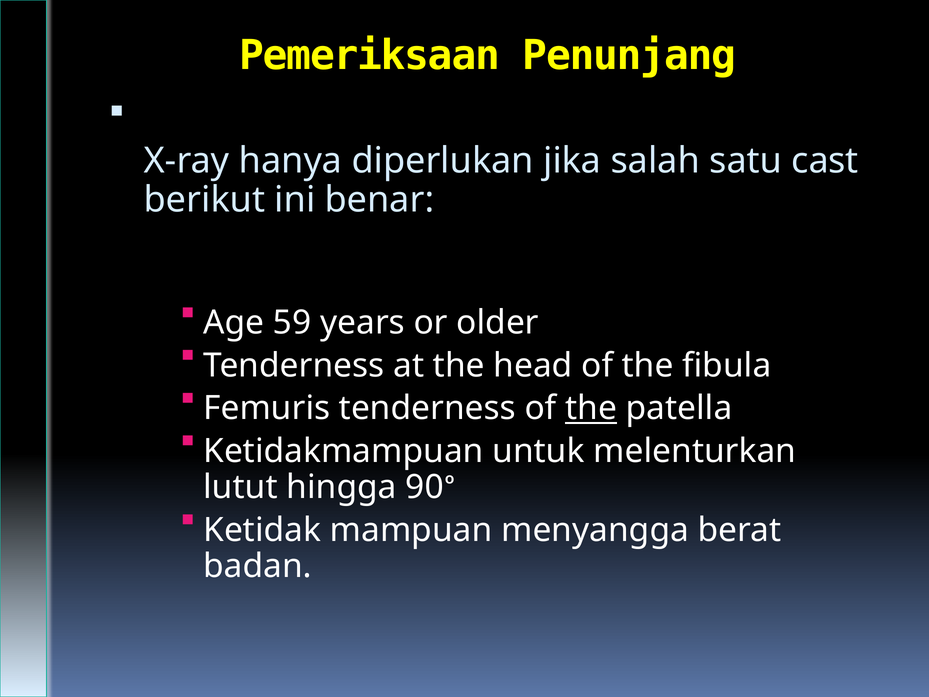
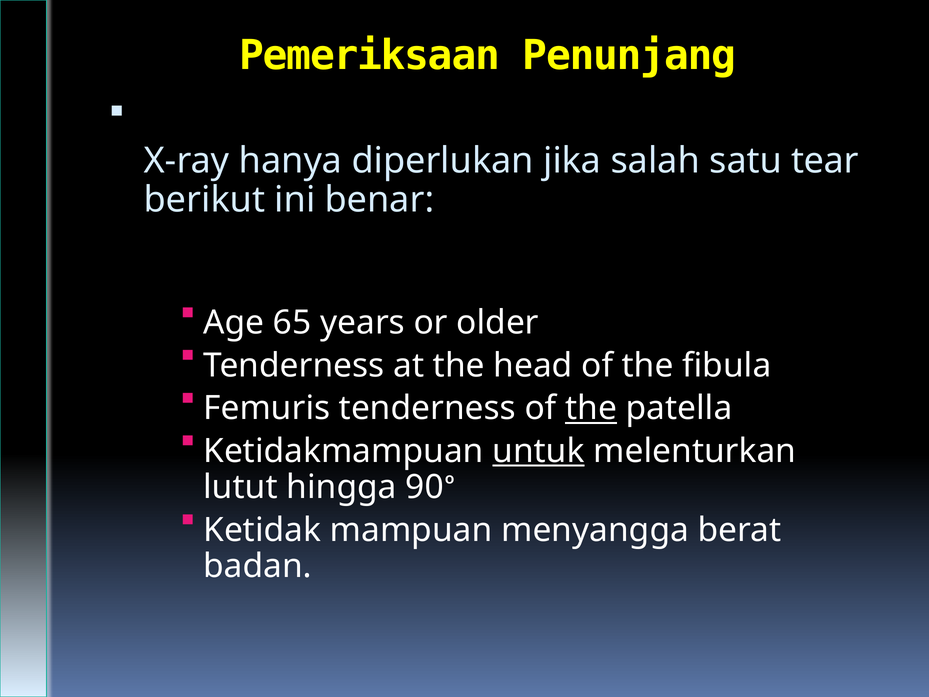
cast: cast -> tear (825, 161)
59: 59 -> 65 (292, 323)
untuk underline: none -> present (539, 451)
